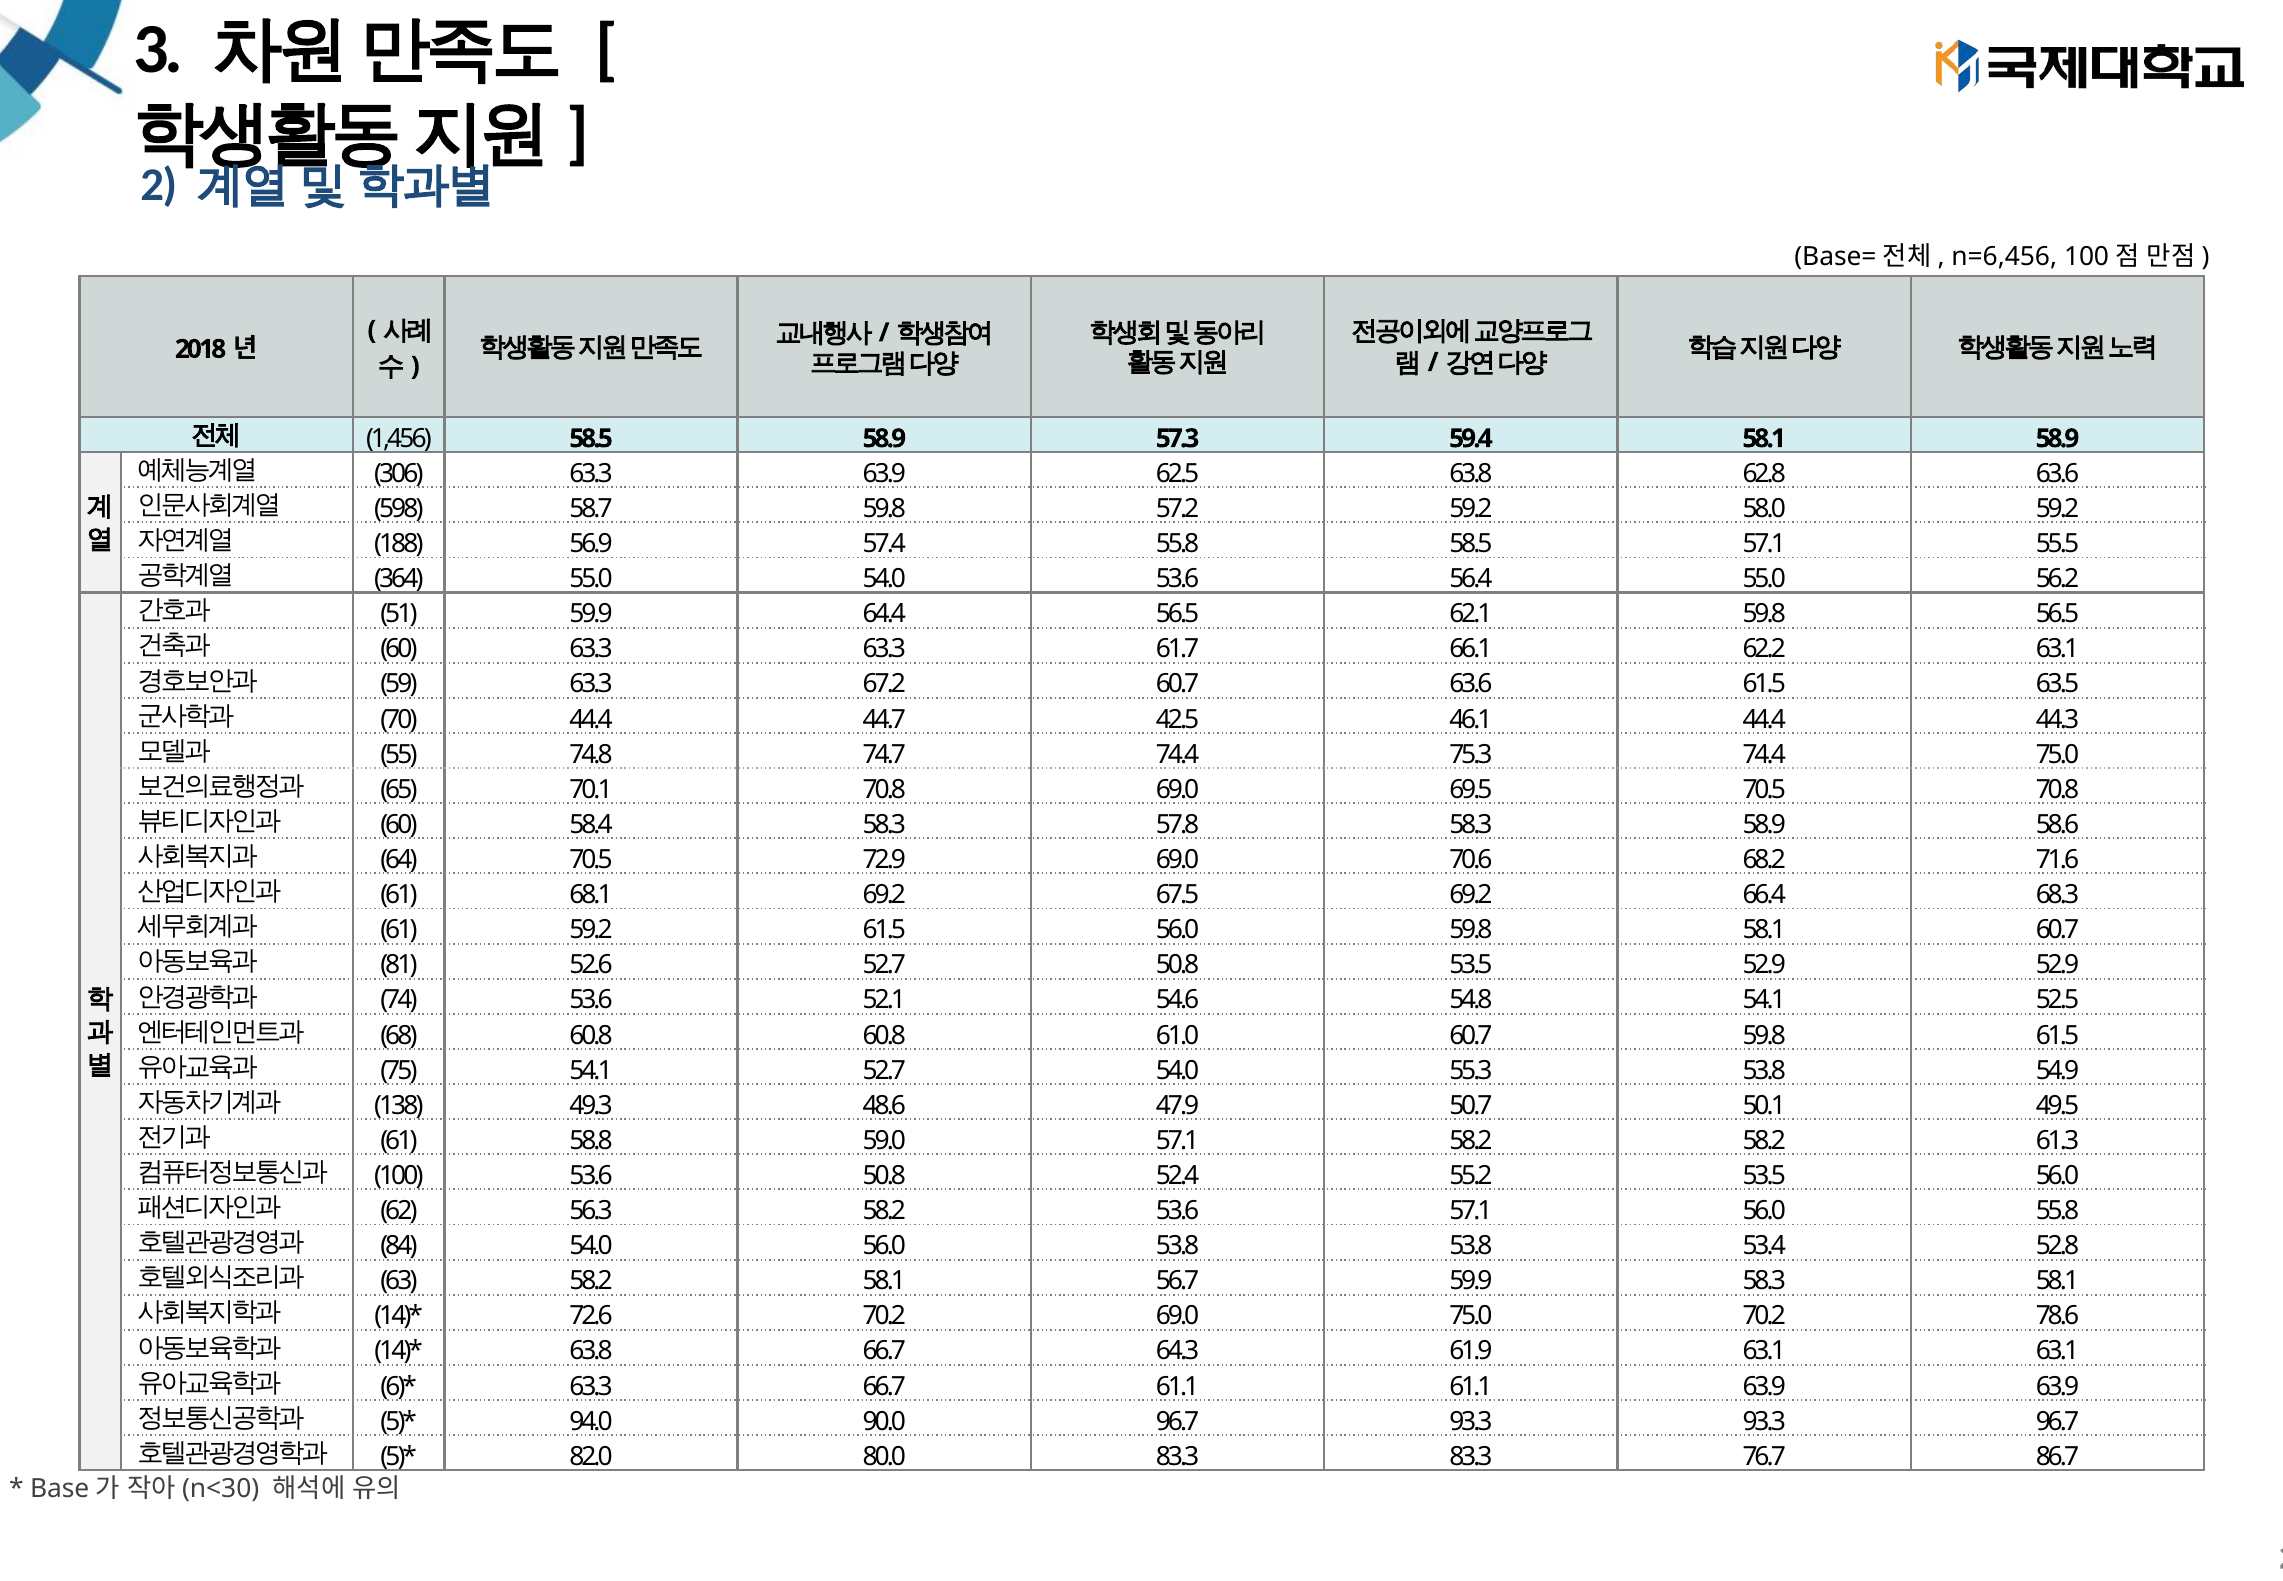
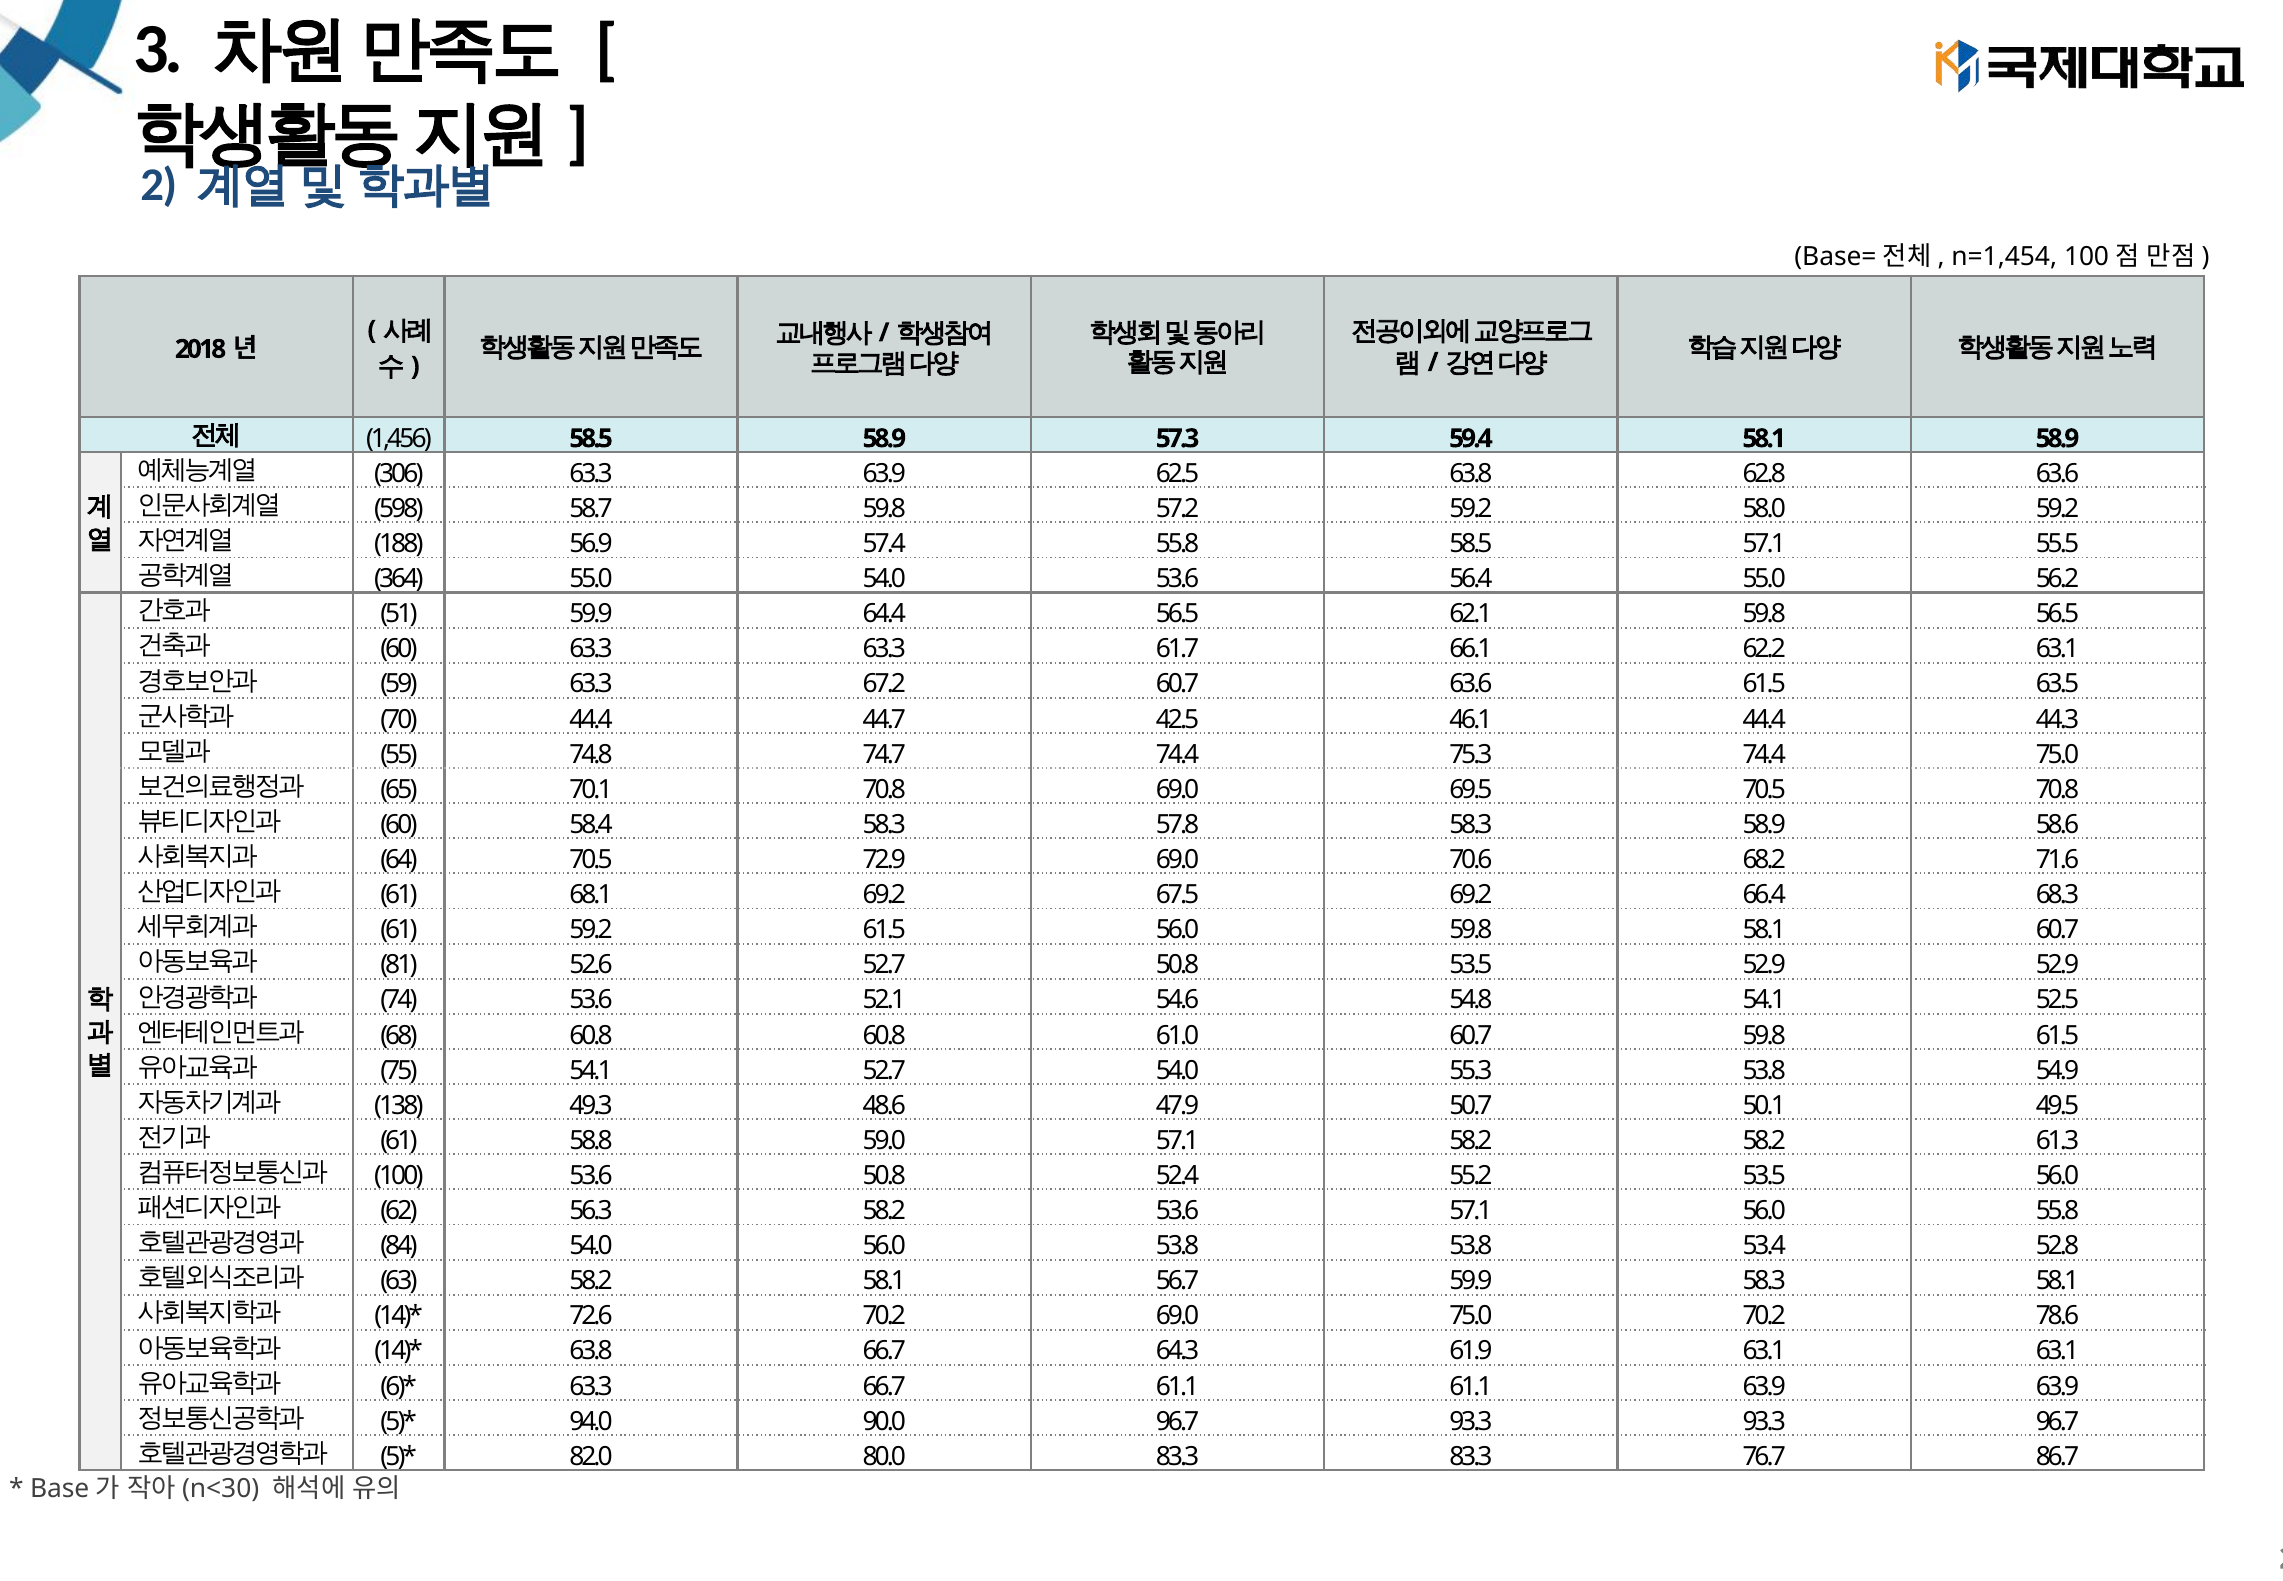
n=6,456: n=6,456 -> n=1,454 (2004, 257)
